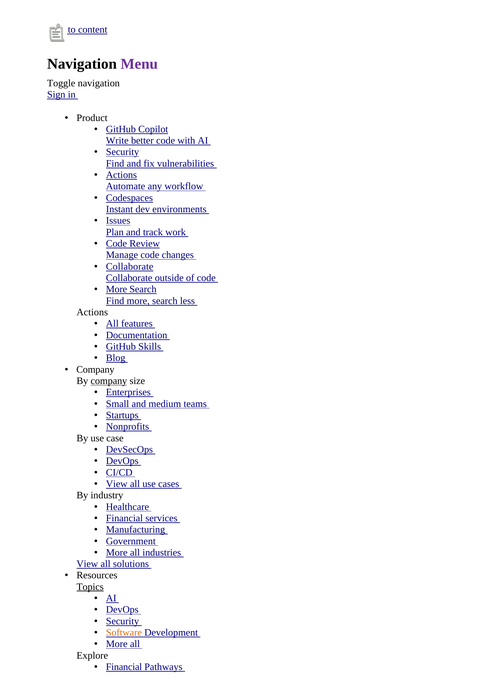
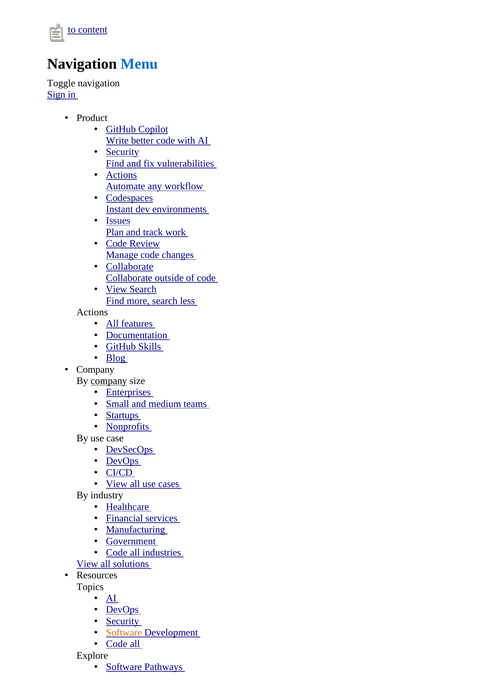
Menu colour: purple -> blue (139, 64)
More: More -> View (117, 290)
More: More -> Code (117, 553)
Topics underline: present -> none (90, 587)
More: More -> Code (117, 645)
Financial: Financial -> Software (124, 668)
